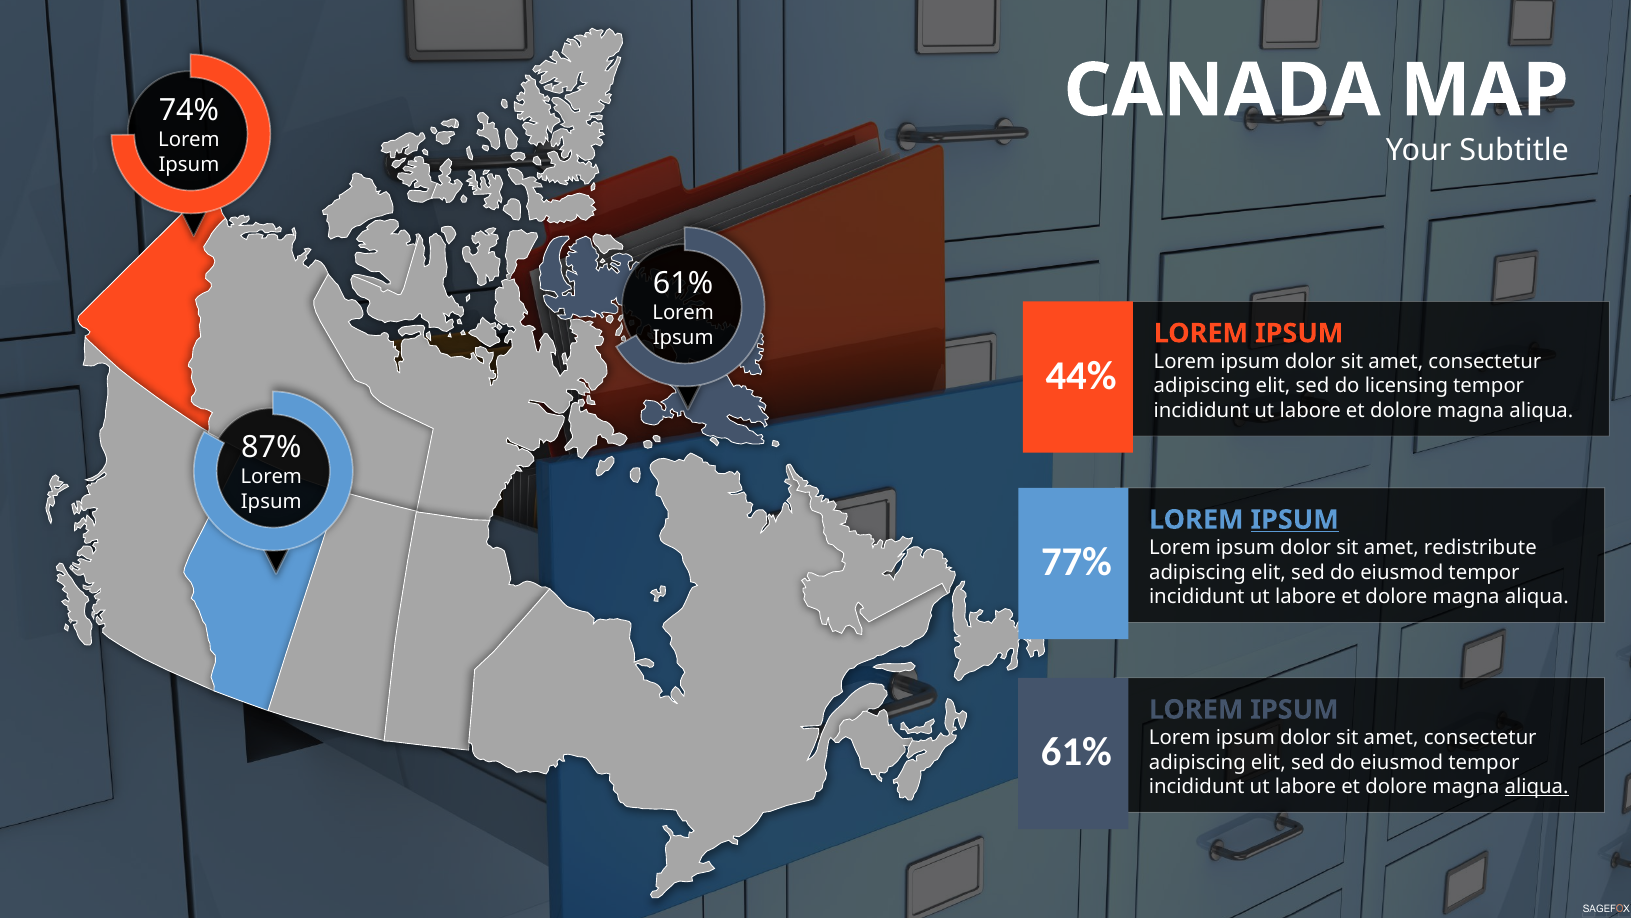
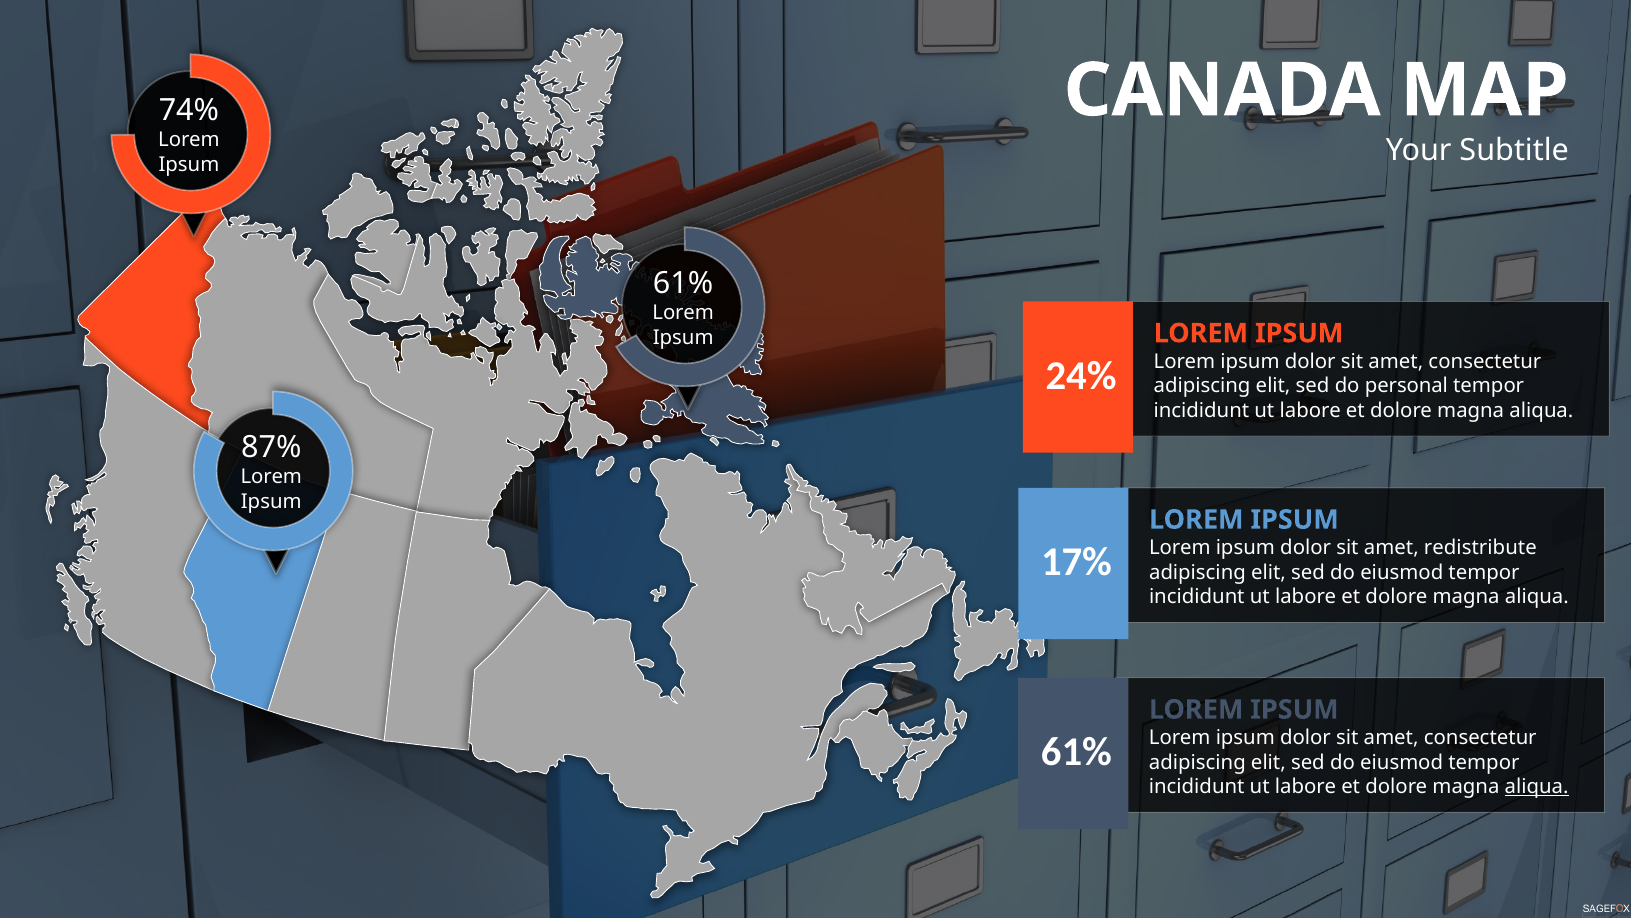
44%: 44% -> 24% (1081, 376)
licensing: licensing -> personal (1406, 386)
IPSUM underline: present -> none (1295, 519)
77%: 77% -> 17% (1076, 562)
